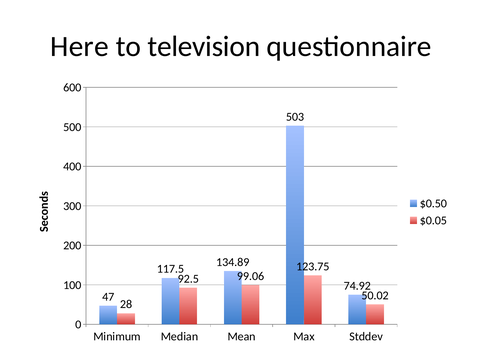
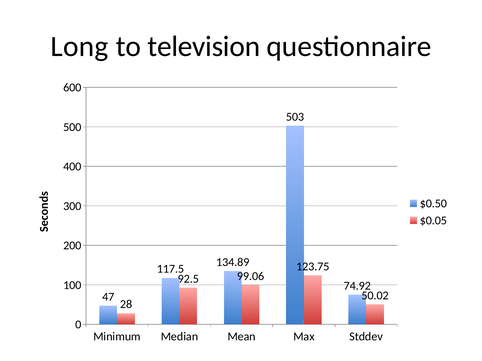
Here: Here -> Long (79, 47)
